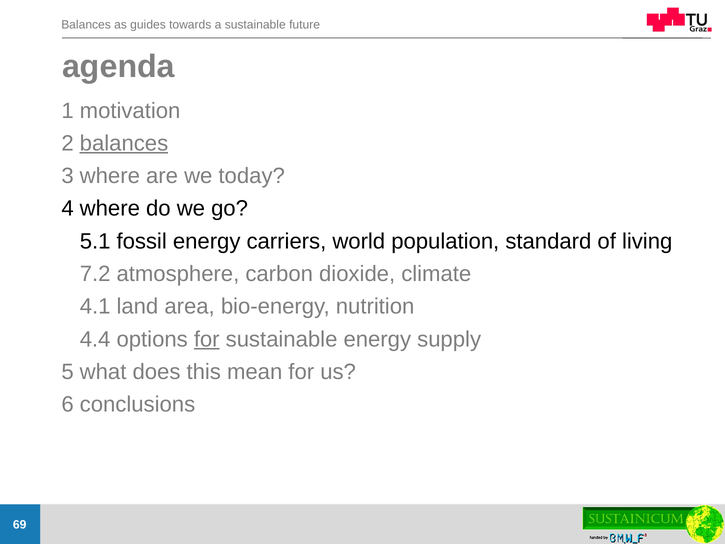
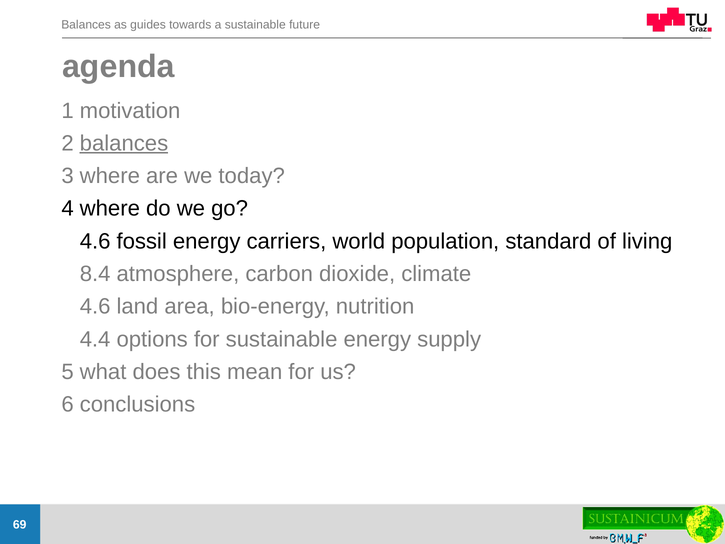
5.1: 5.1 -> 4.6 (95, 241)
7.2: 7.2 -> 8.4 (95, 274)
4.1: 4.1 -> 4.6 (95, 306)
for underline: present -> none (207, 339)
